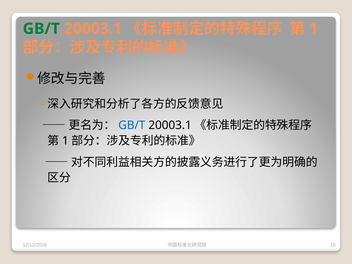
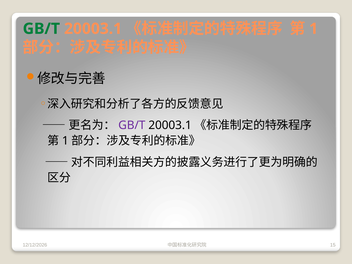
GB/T colour: blue -> purple (132, 125)
